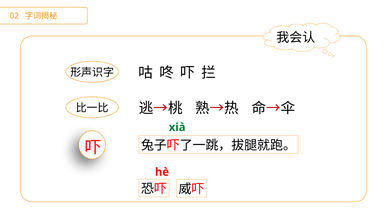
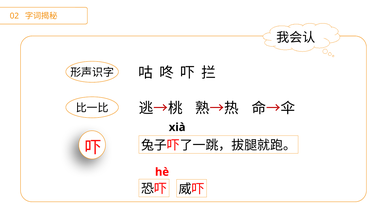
xià colour: green -> black (177, 127)
